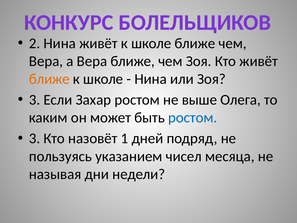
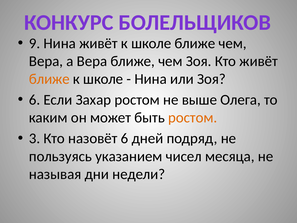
2: 2 -> 9 (35, 43)
3: 3 -> 6 (35, 100)
ростом colour: blue -> orange (193, 118)
назовёт 1: 1 -> 6 (125, 138)
